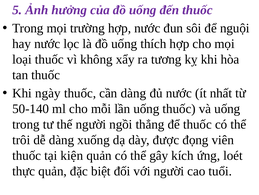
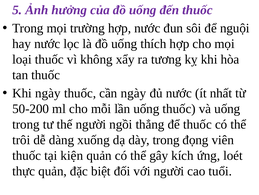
cần dàng: dàng -> ngày (133, 93)
50-140: 50-140 -> 50-200 (31, 108)
dày được: được -> trong (166, 139)
